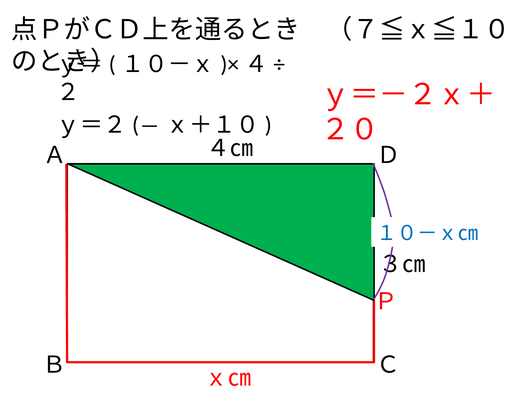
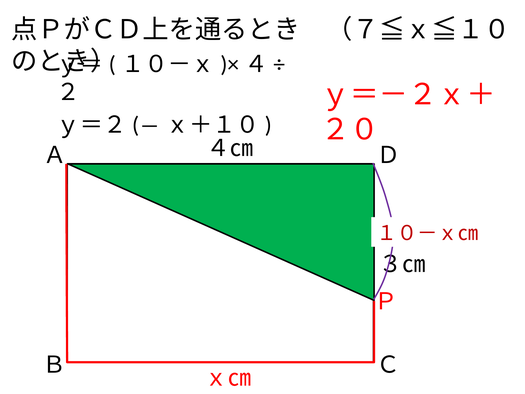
１０－ｘ㎝ colour: blue -> red (427, 233)
